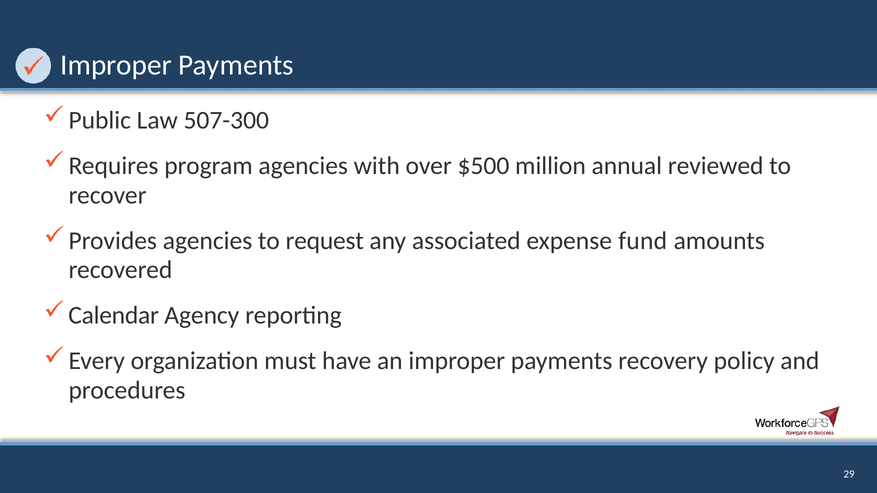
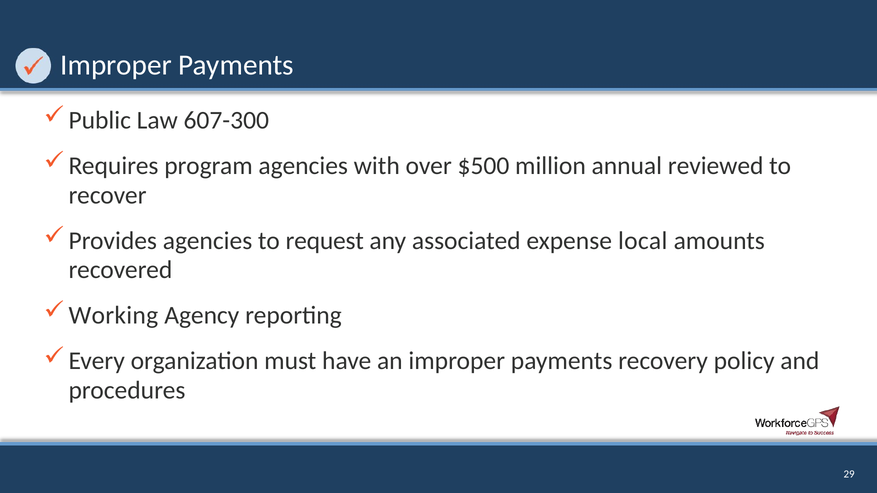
507-300: 507-300 -> 607-300 (226, 120)
fund: fund -> local (643, 241)
Calendar: Calendar -> Working (113, 316)
